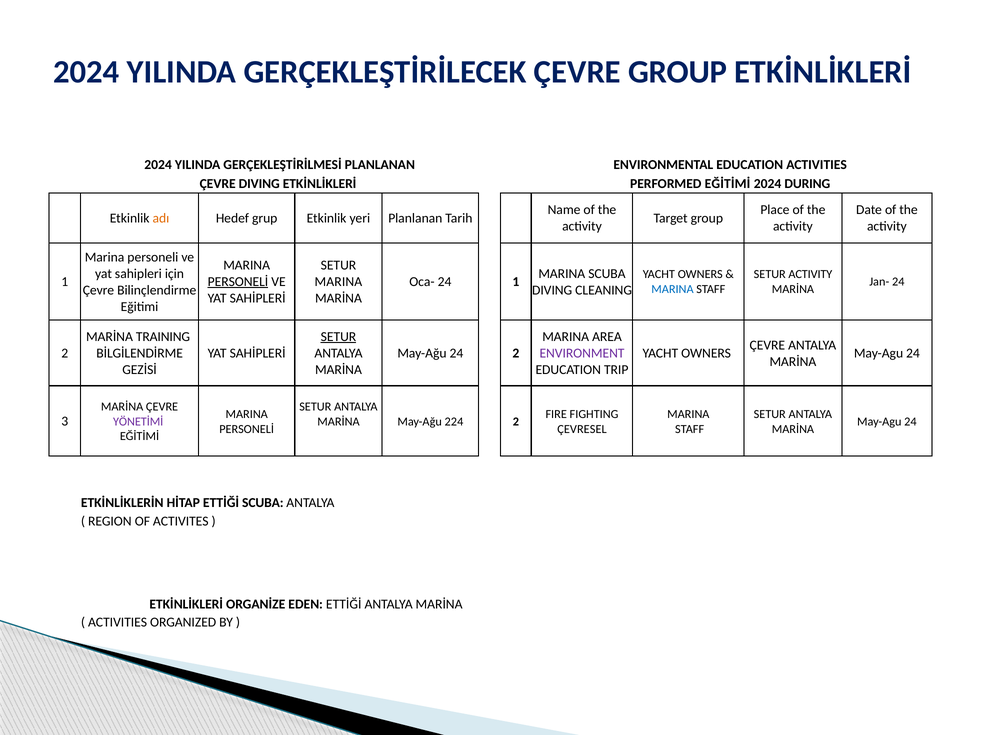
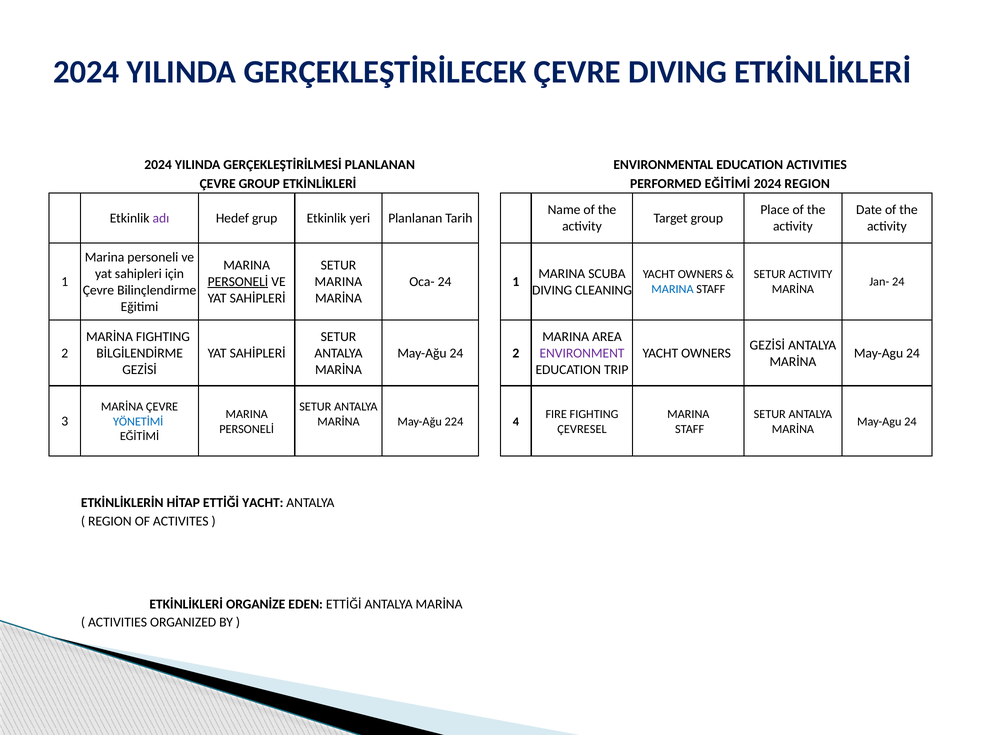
ÇEVRE GROUP: GROUP -> DIVING (678, 72)
ÇEVRE DIVING: DIVING -> GROUP (259, 184)
2024 DURING: DURING -> REGION (807, 184)
adı colour: orange -> purple (161, 218)
MARİNA TRAINING: TRAINING -> FIGHTING (163, 337)
SETUR underline: present -> none (338, 337)
ÇEVRE: ÇEVRE -> GEZİSİ (767, 345)
YÖNETİMİ colour: purple -> blue (138, 422)
224 2: 2 -> 4 (516, 422)
ETTİĞİ SCUBA: SCUBA -> YACHT (263, 503)
